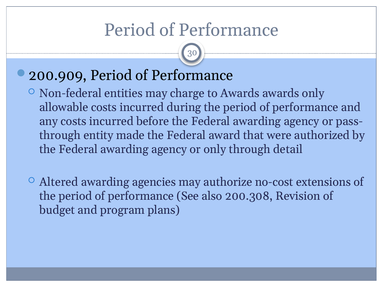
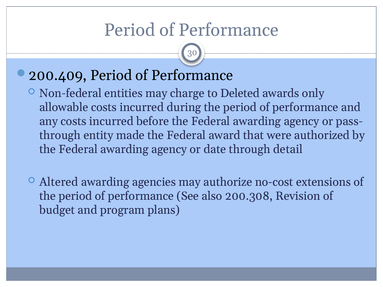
200.909: 200.909 -> 200.409 (58, 75)
to Awards: Awards -> Deleted (240, 93)
or only: only -> date (215, 149)
